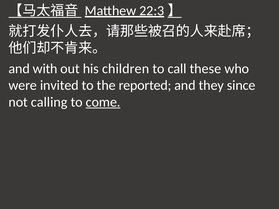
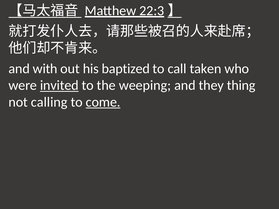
children: children -> baptized (126, 69)
these: these -> taken (205, 69)
invited underline: none -> present (59, 85)
reported: reported -> weeping (145, 85)
since: since -> thing (241, 85)
